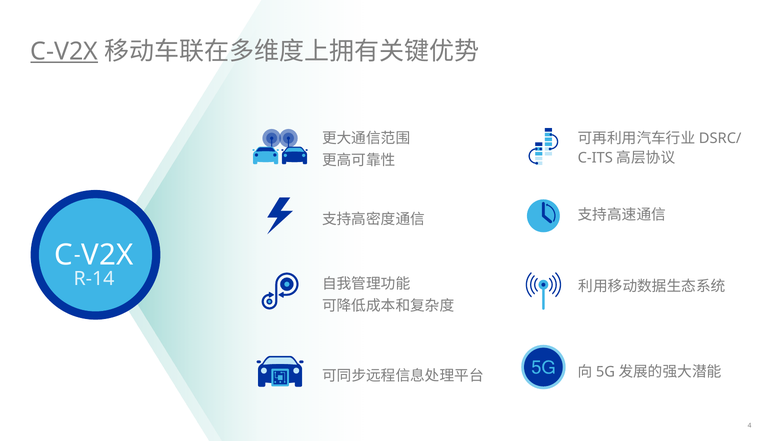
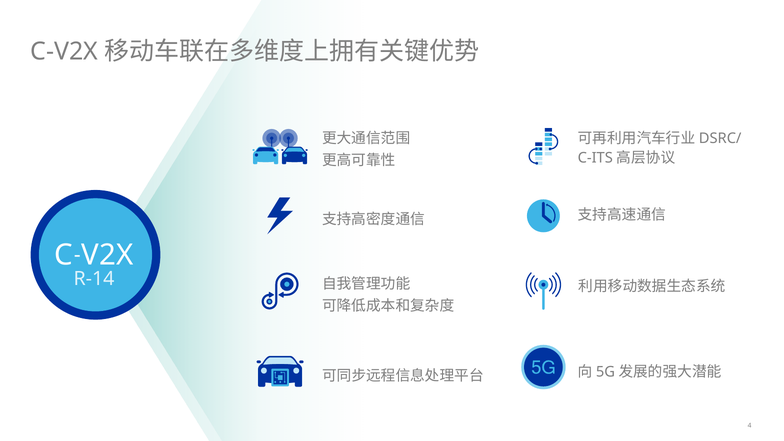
C-V2X underline: present -> none (64, 51)
